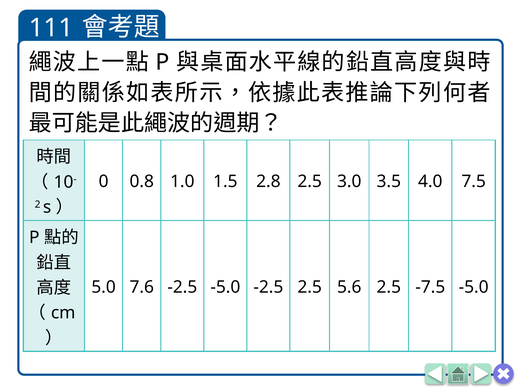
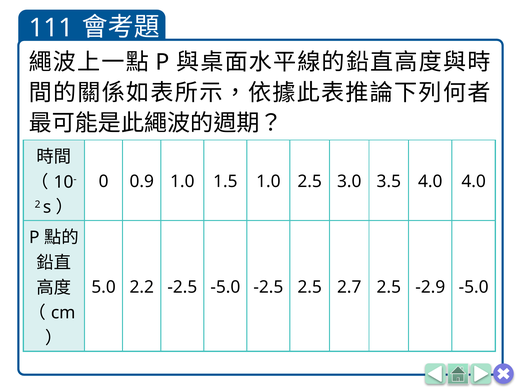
0.8: 0.8 -> 0.9 (142, 181)
1.5 2.8: 2.8 -> 1.0 (268, 181)
4.0 7.5: 7.5 -> 4.0 (474, 181)
7.6: 7.6 -> 2.2 (142, 287)
5.6: 5.6 -> 2.7 (349, 287)
-7.5: -7.5 -> -2.9 (430, 287)
